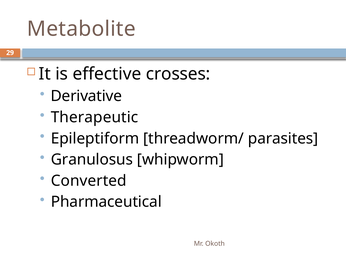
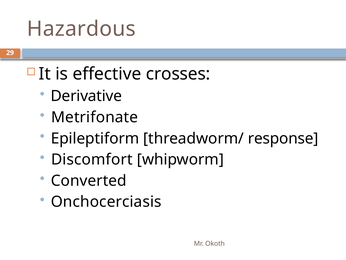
Metabolite: Metabolite -> Hazardous (81, 29)
Therapeutic: Therapeutic -> Metrifonate (95, 117)
parasites: parasites -> response (283, 138)
Granulosus: Granulosus -> Discomfort (92, 159)
Pharmaceutical: Pharmaceutical -> Onchocerciasis (106, 201)
